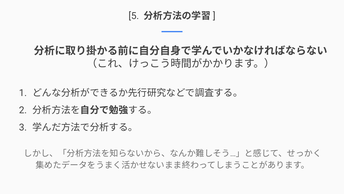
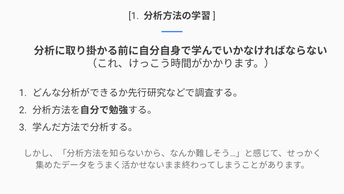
5: 5 -> 1 (134, 16)
